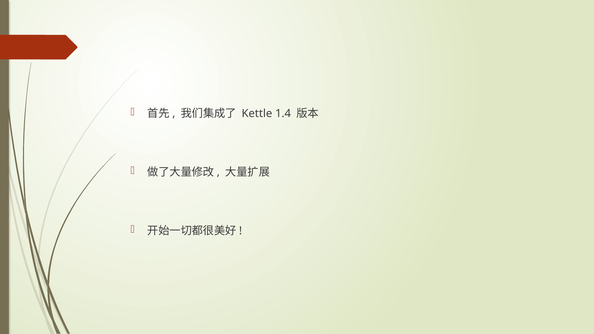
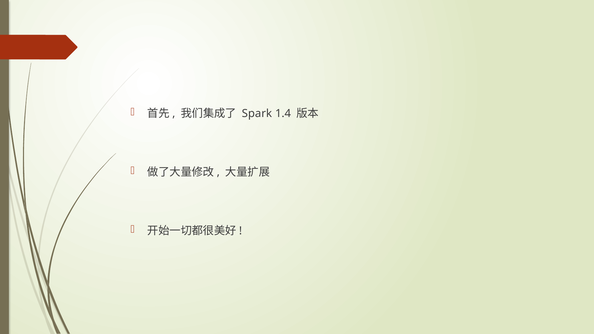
Kettle: Kettle -> Spark (257, 114)
